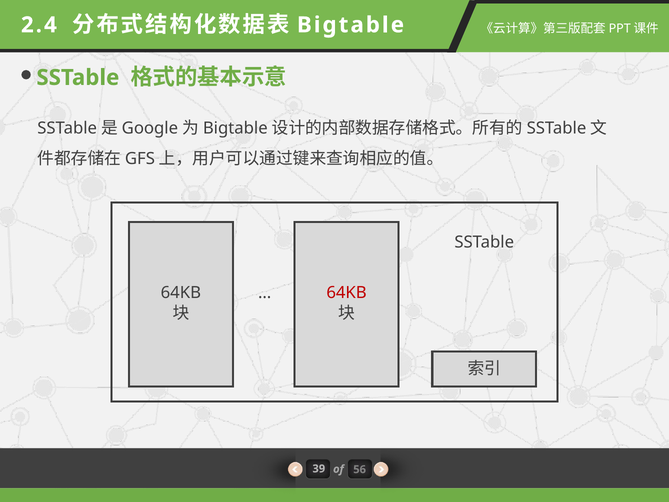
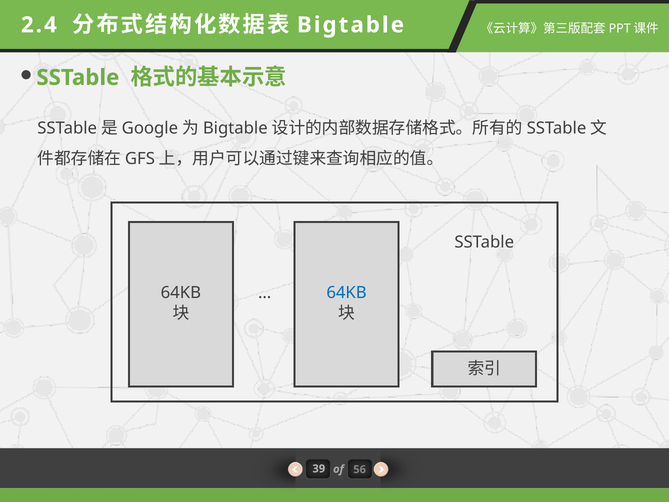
64KB colour: red -> blue (347, 293)
